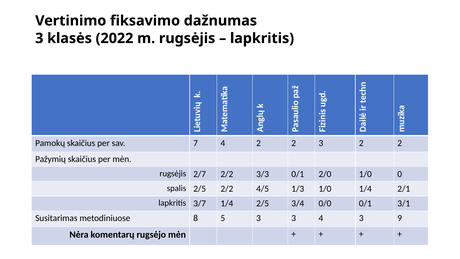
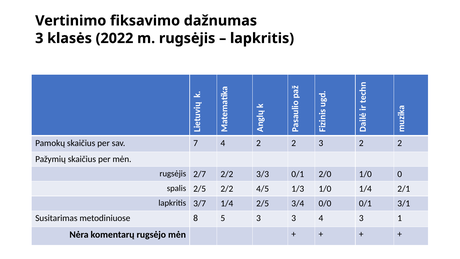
9: 9 -> 1 (400, 218)
